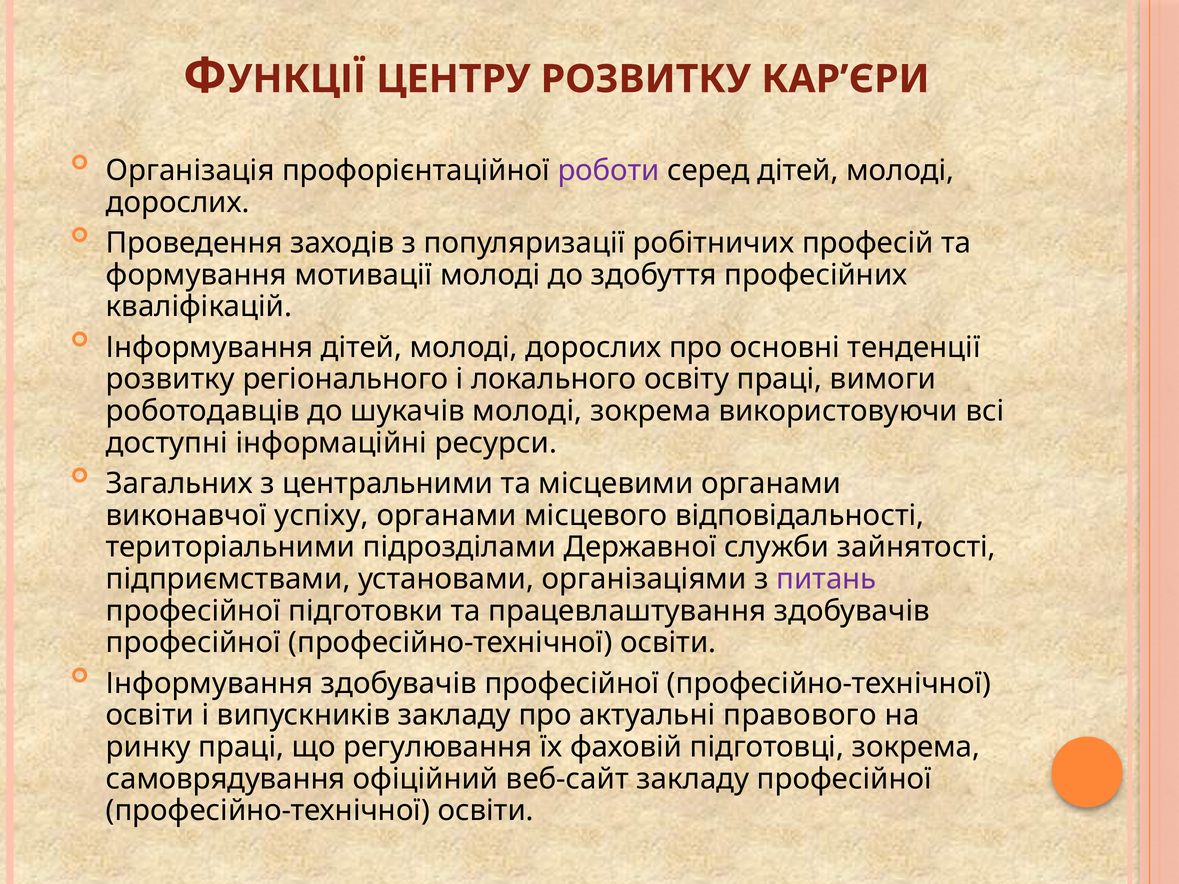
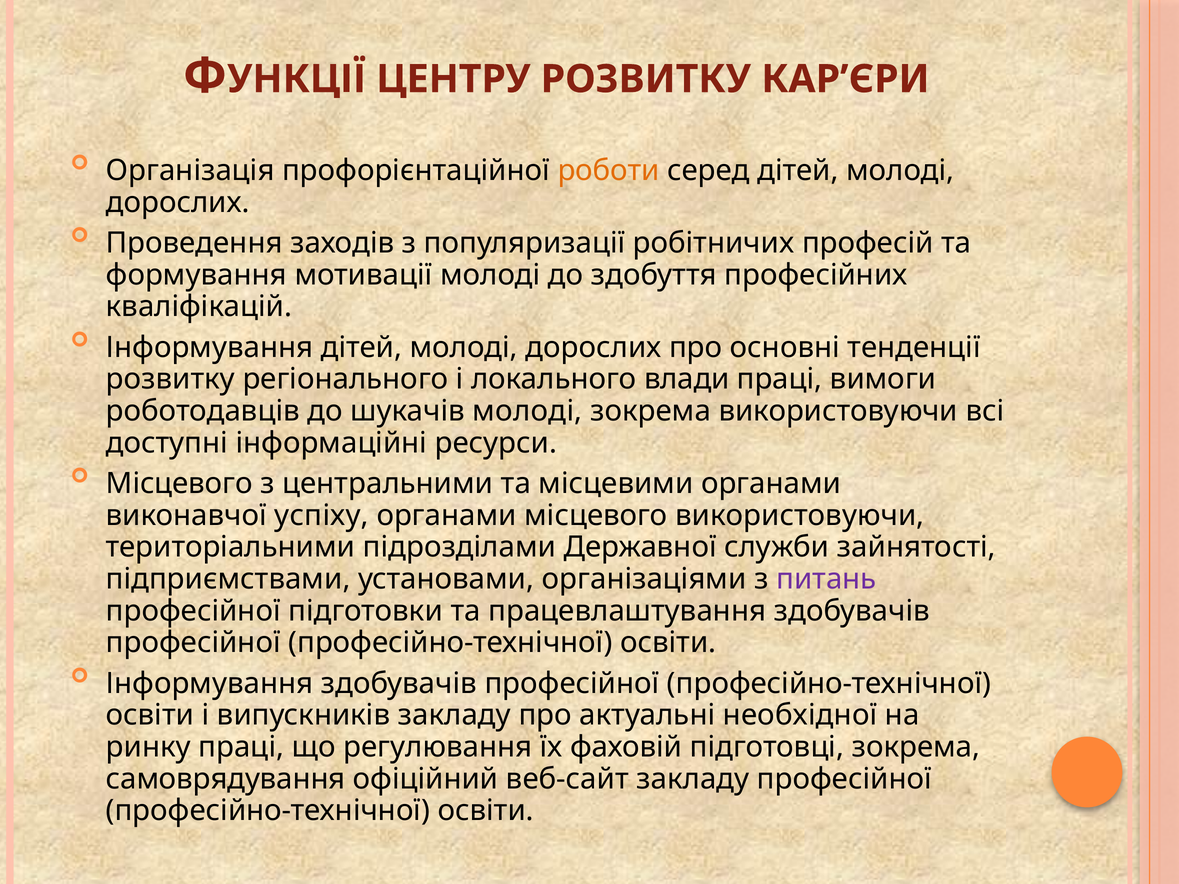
роботи colour: purple -> orange (609, 171)
освіту: освіту -> влади (687, 379)
Загальних: Загальних -> Місцевого (179, 484)
місцевого відповідальності: відповідальності -> використовуючи (800, 515)
правового: правового -> необхідної (800, 715)
